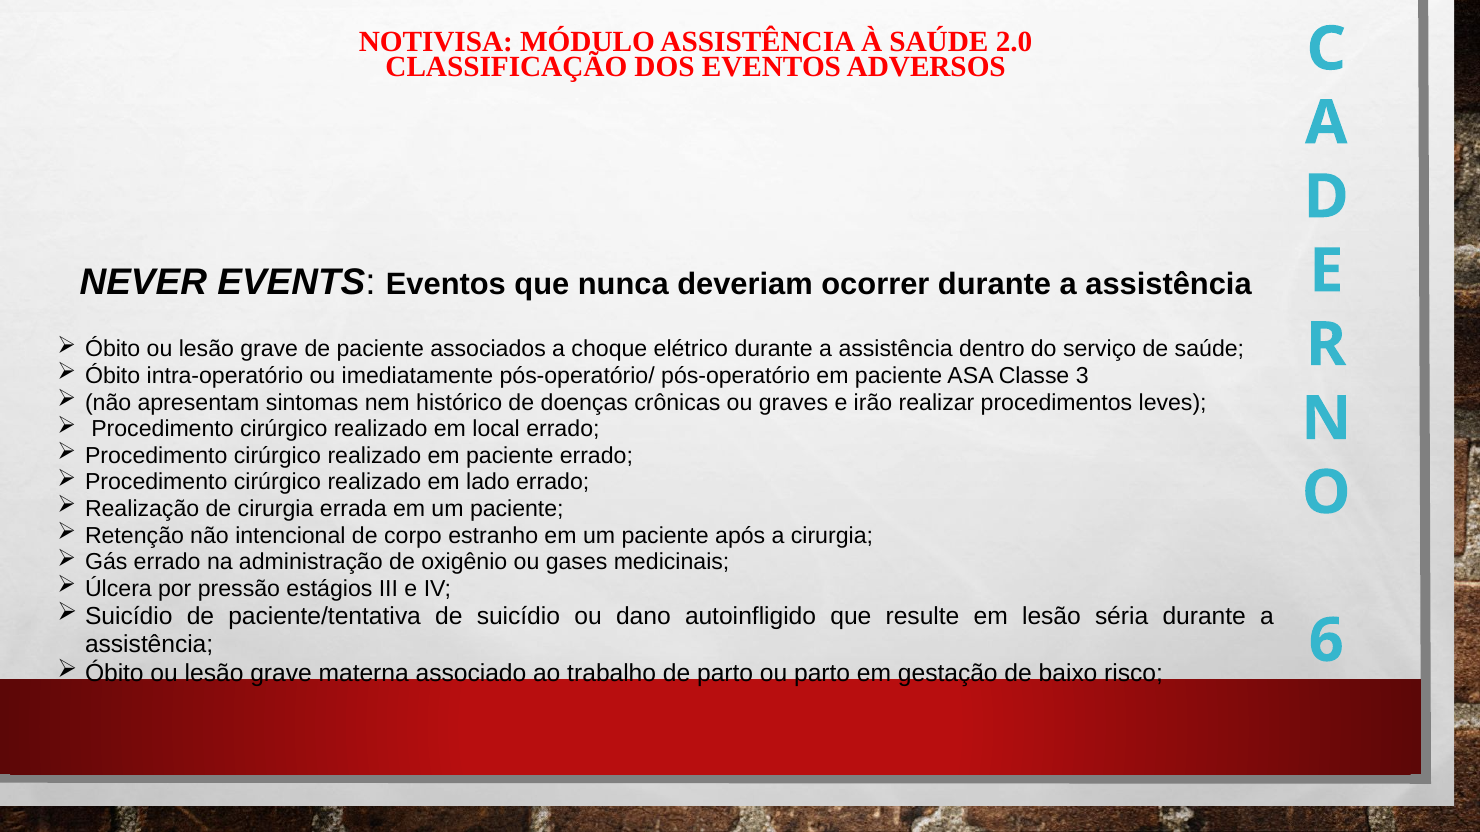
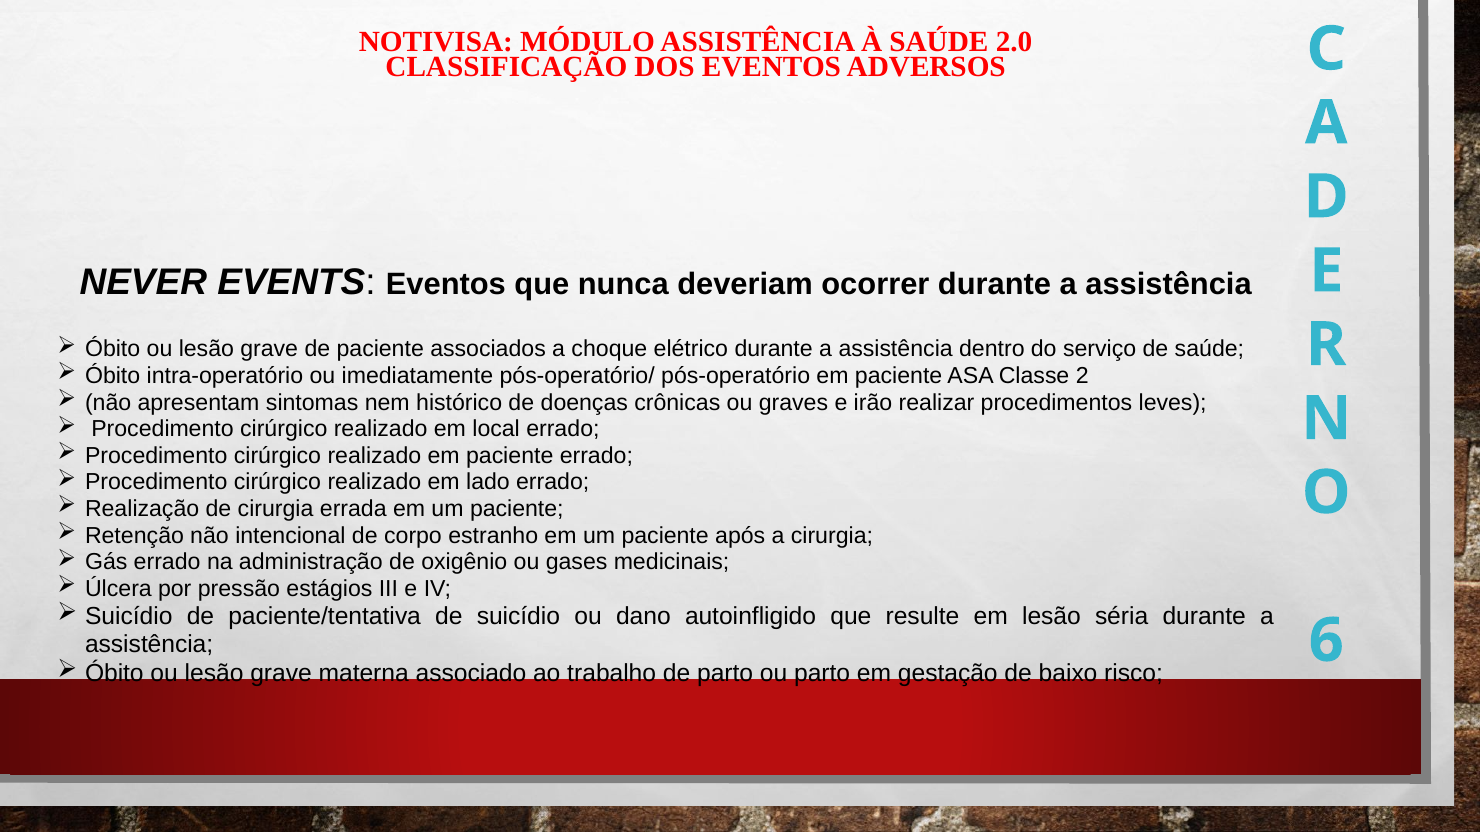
3: 3 -> 2 (1082, 376)
